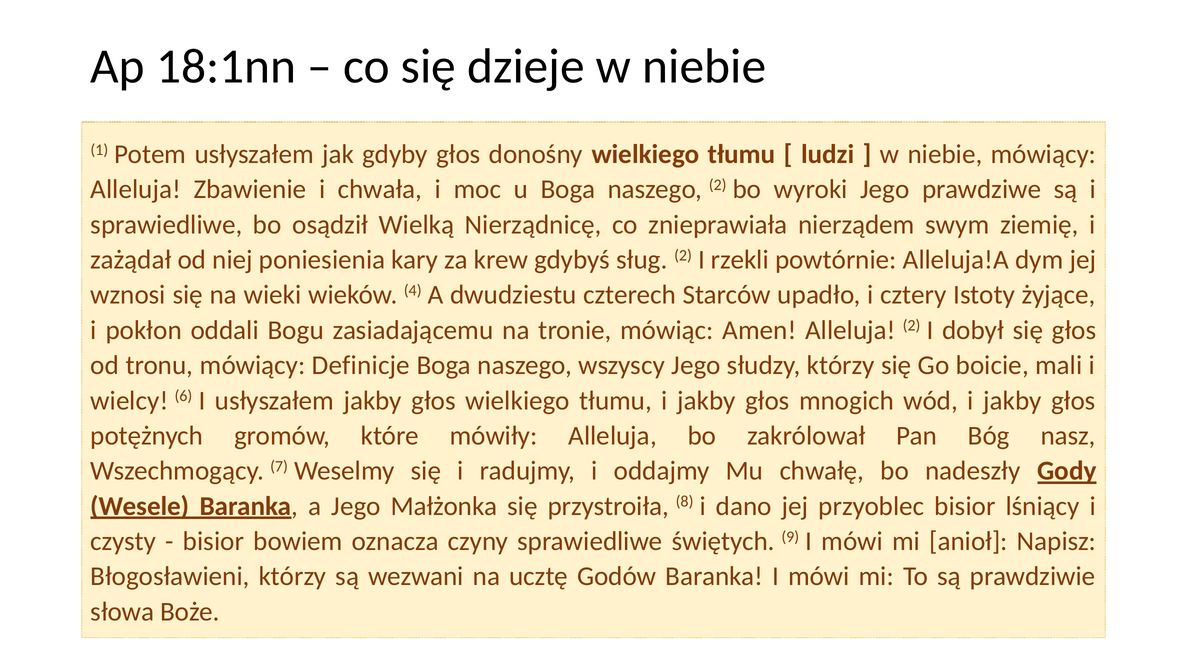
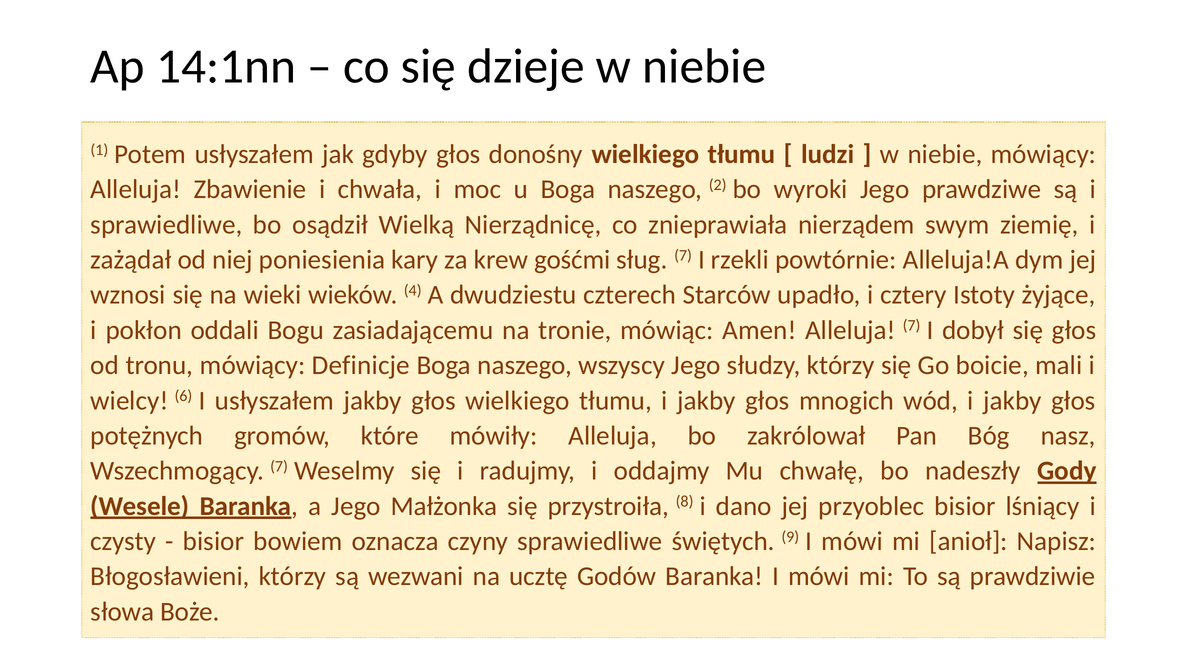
18:1nn: 18:1nn -> 14:1nn (226, 66)
gdybyś: gdybyś -> gośćmi (572, 260)
sług 2: 2 -> 7 (683, 256)
Alleluja 2: 2 -> 7 (912, 326)
